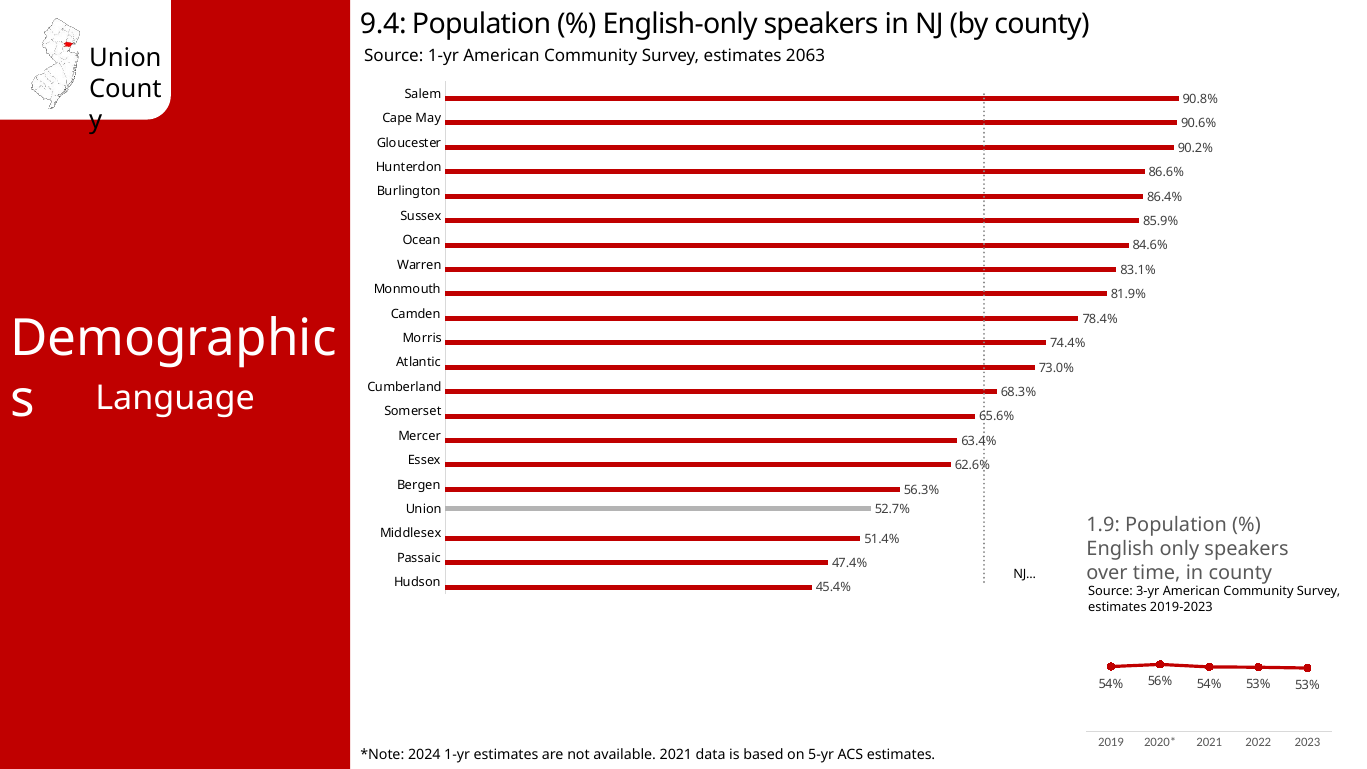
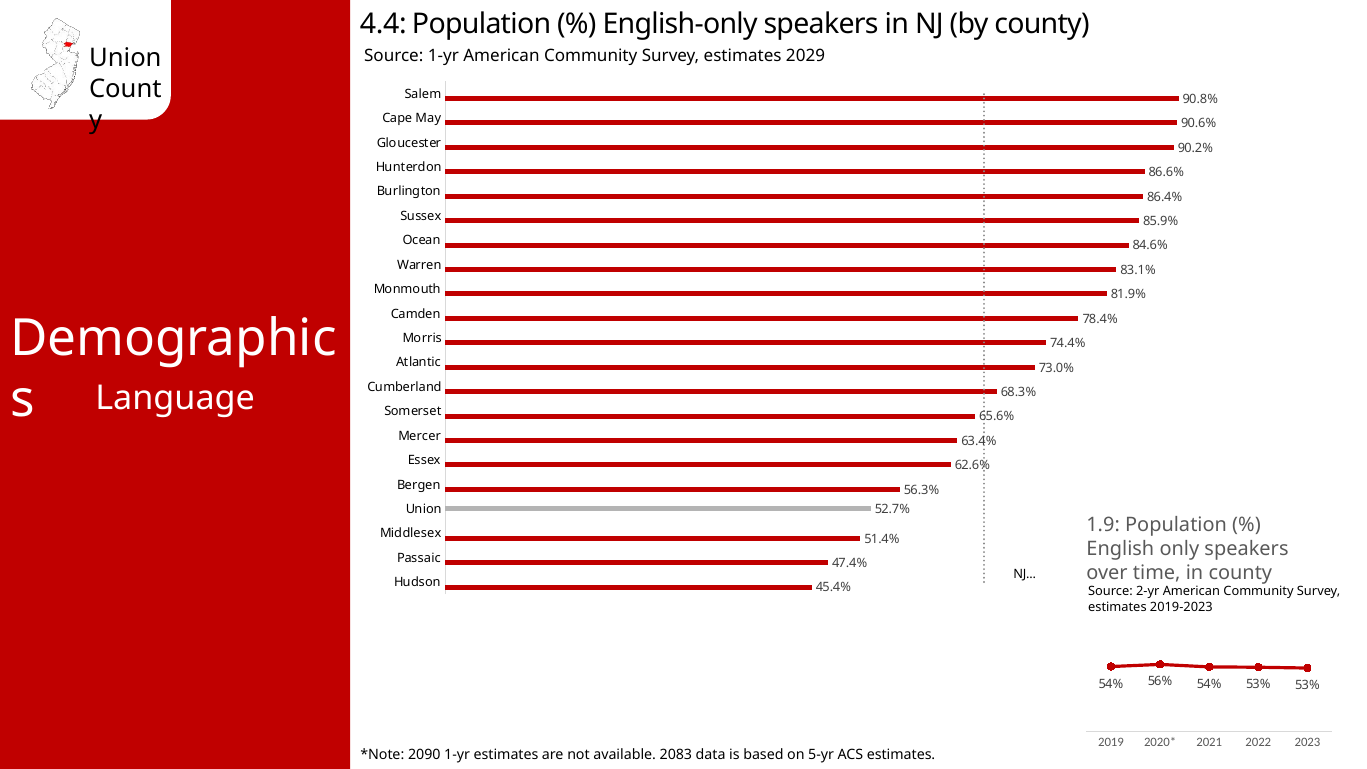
9.4: 9.4 -> 4.4 (383, 24)
2063: 2063 -> 2029 (806, 56)
3-yr: 3-yr -> 2-yr (1148, 591)
2024: 2024 -> 2090 (424, 755)
available 2021: 2021 -> 2083 (676, 755)
